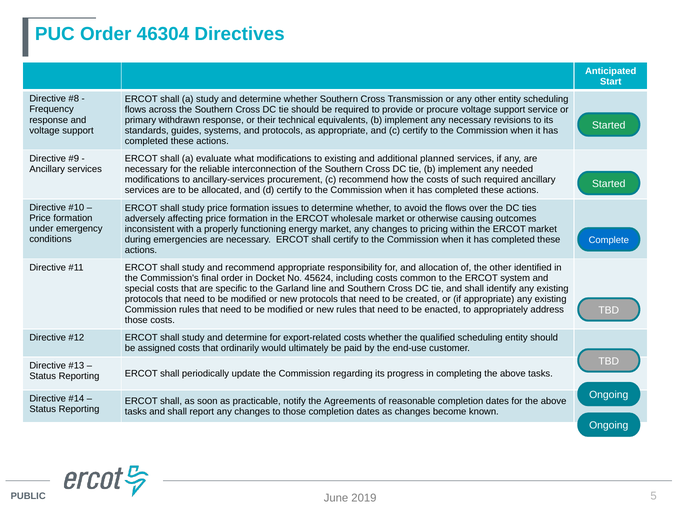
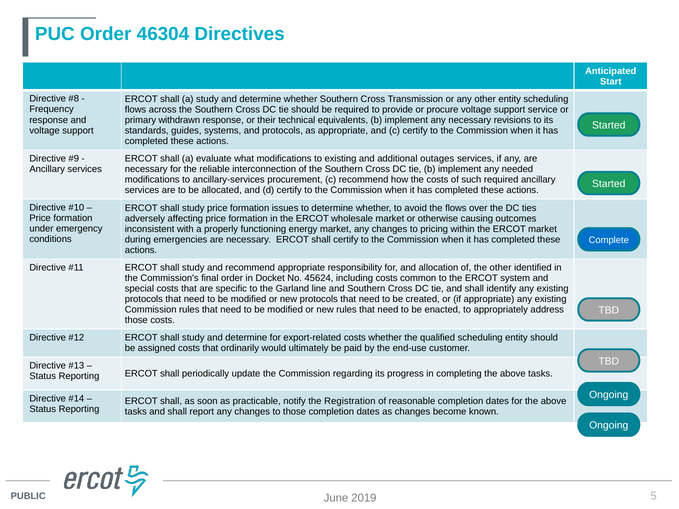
planned: planned -> outages (437, 159)
Agreements: Agreements -> Registration (350, 401)
